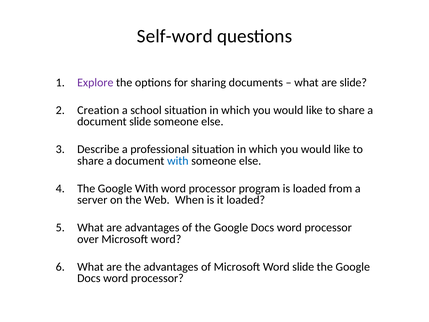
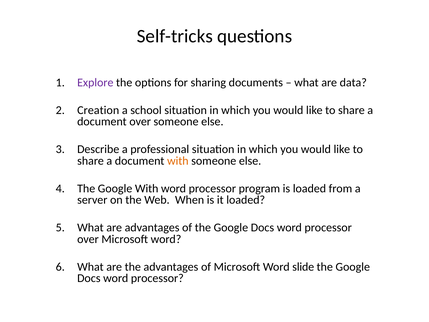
Self-word: Self-word -> Self-tricks (175, 36)
are slide: slide -> data (353, 82)
document slide: slide -> over (140, 122)
with colour: blue -> orange (178, 161)
